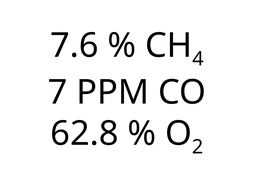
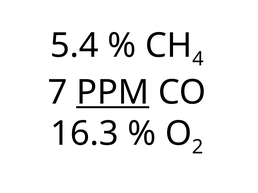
7.6: 7.6 -> 5.4 (74, 46)
PPM underline: none -> present (113, 93)
62.8: 62.8 -> 16.3 (84, 134)
